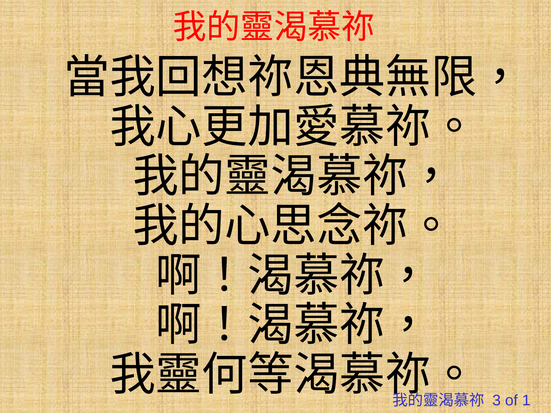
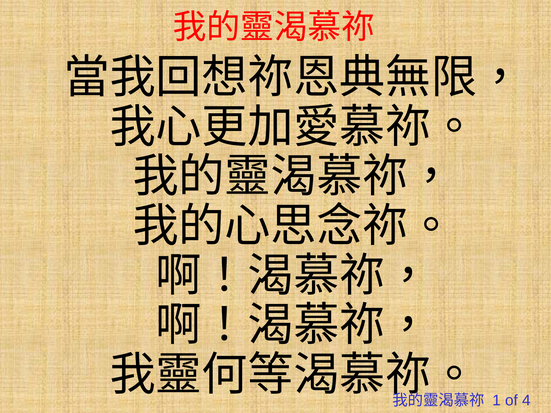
3: 3 -> 1 (497, 401)
1: 1 -> 4 (526, 401)
